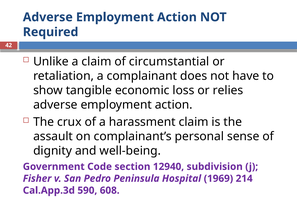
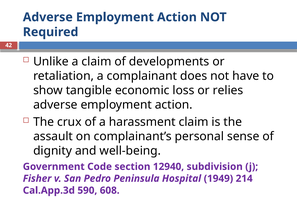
circumstantial: circumstantial -> developments (169, 61)
1969: 1969 -> 1949 (218, 178)
